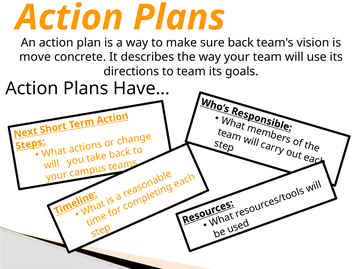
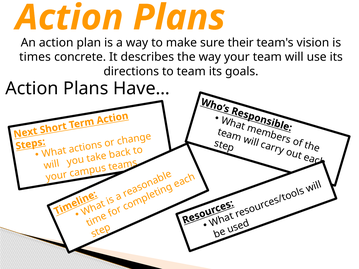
back: back -> their (241, 43)
move: move -> times (35, 57)
